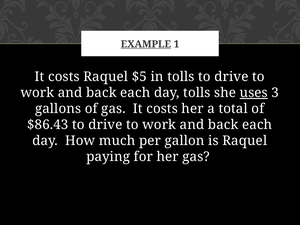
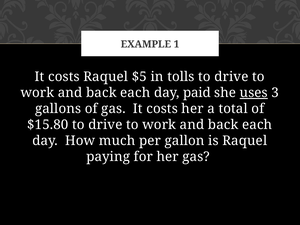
EXAMPLE underline: present -> none (146, 44)
day tolls: tolls -> paid (197, 93)
$86.43: $86.43 -> $15.80 (48, 125)
